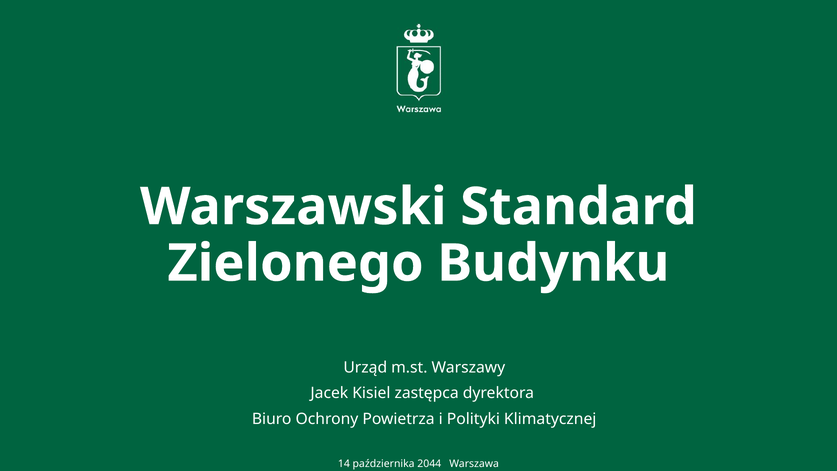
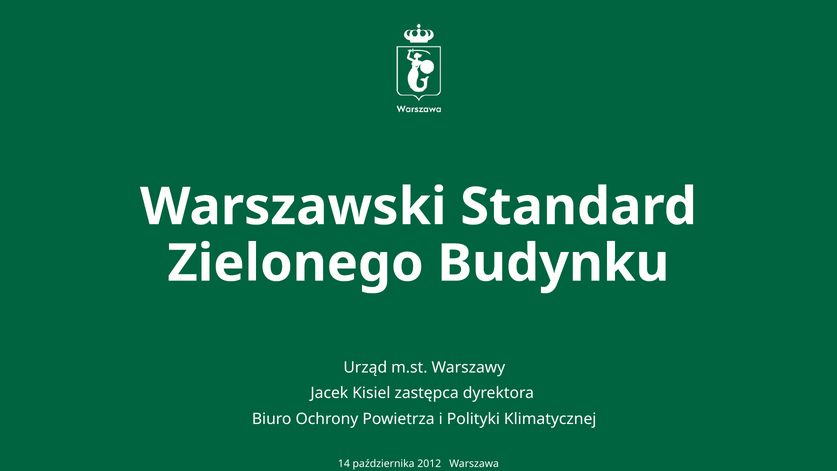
2044: 2044 -> 2012 (429, 464)
